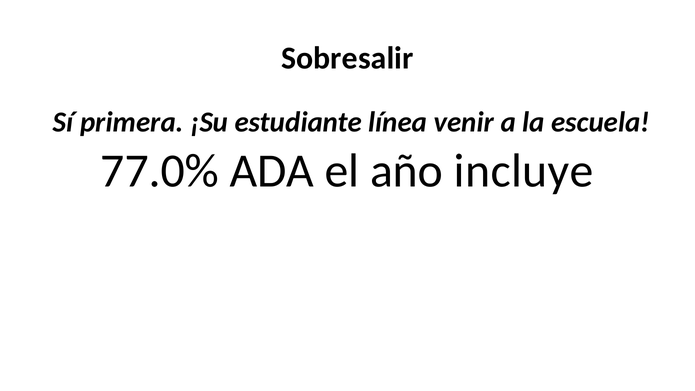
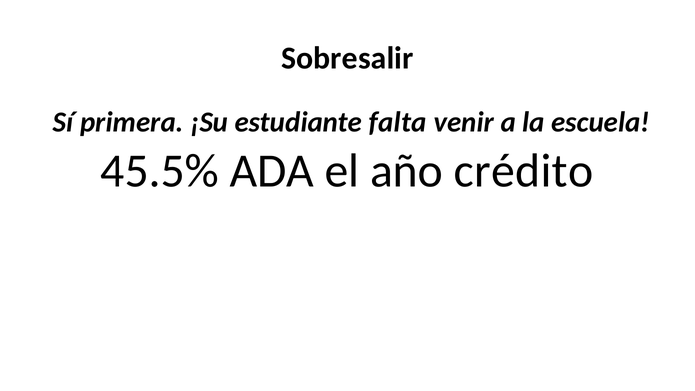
línea: línea -> falta (398, 122)
77.0%: 77.0% -> 45.5% (160, 171)
incluye: incluye -> crédito (524, 171)
